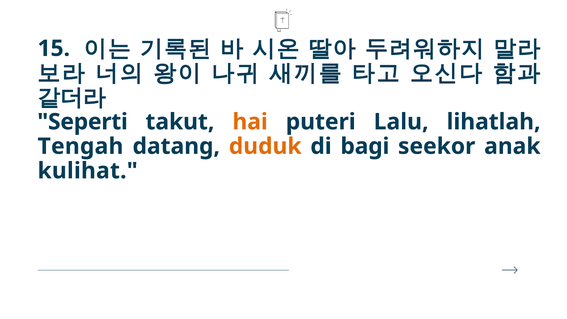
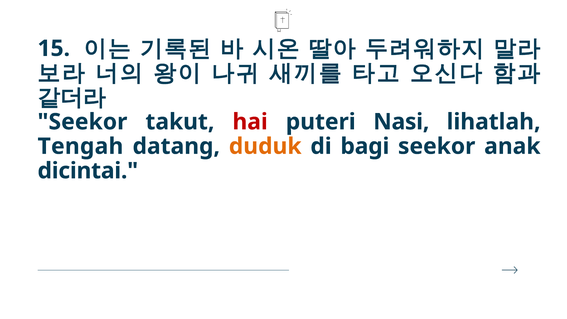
Seperti: Seperti -> Seekor (82, 122)
hai colour: orange -> red (250, 122)
Lalu: Lalu -> Nasi (401, 122)
kulihat: kulihat -> dicintai (88, 171)
